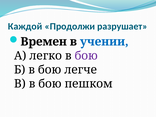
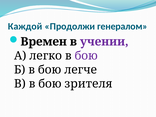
разрушает: разрушает -> генералом (122, 26)
учении colour: blue -> purple (104, 42)
пешком: пешком -> зрителя (89, 84)
